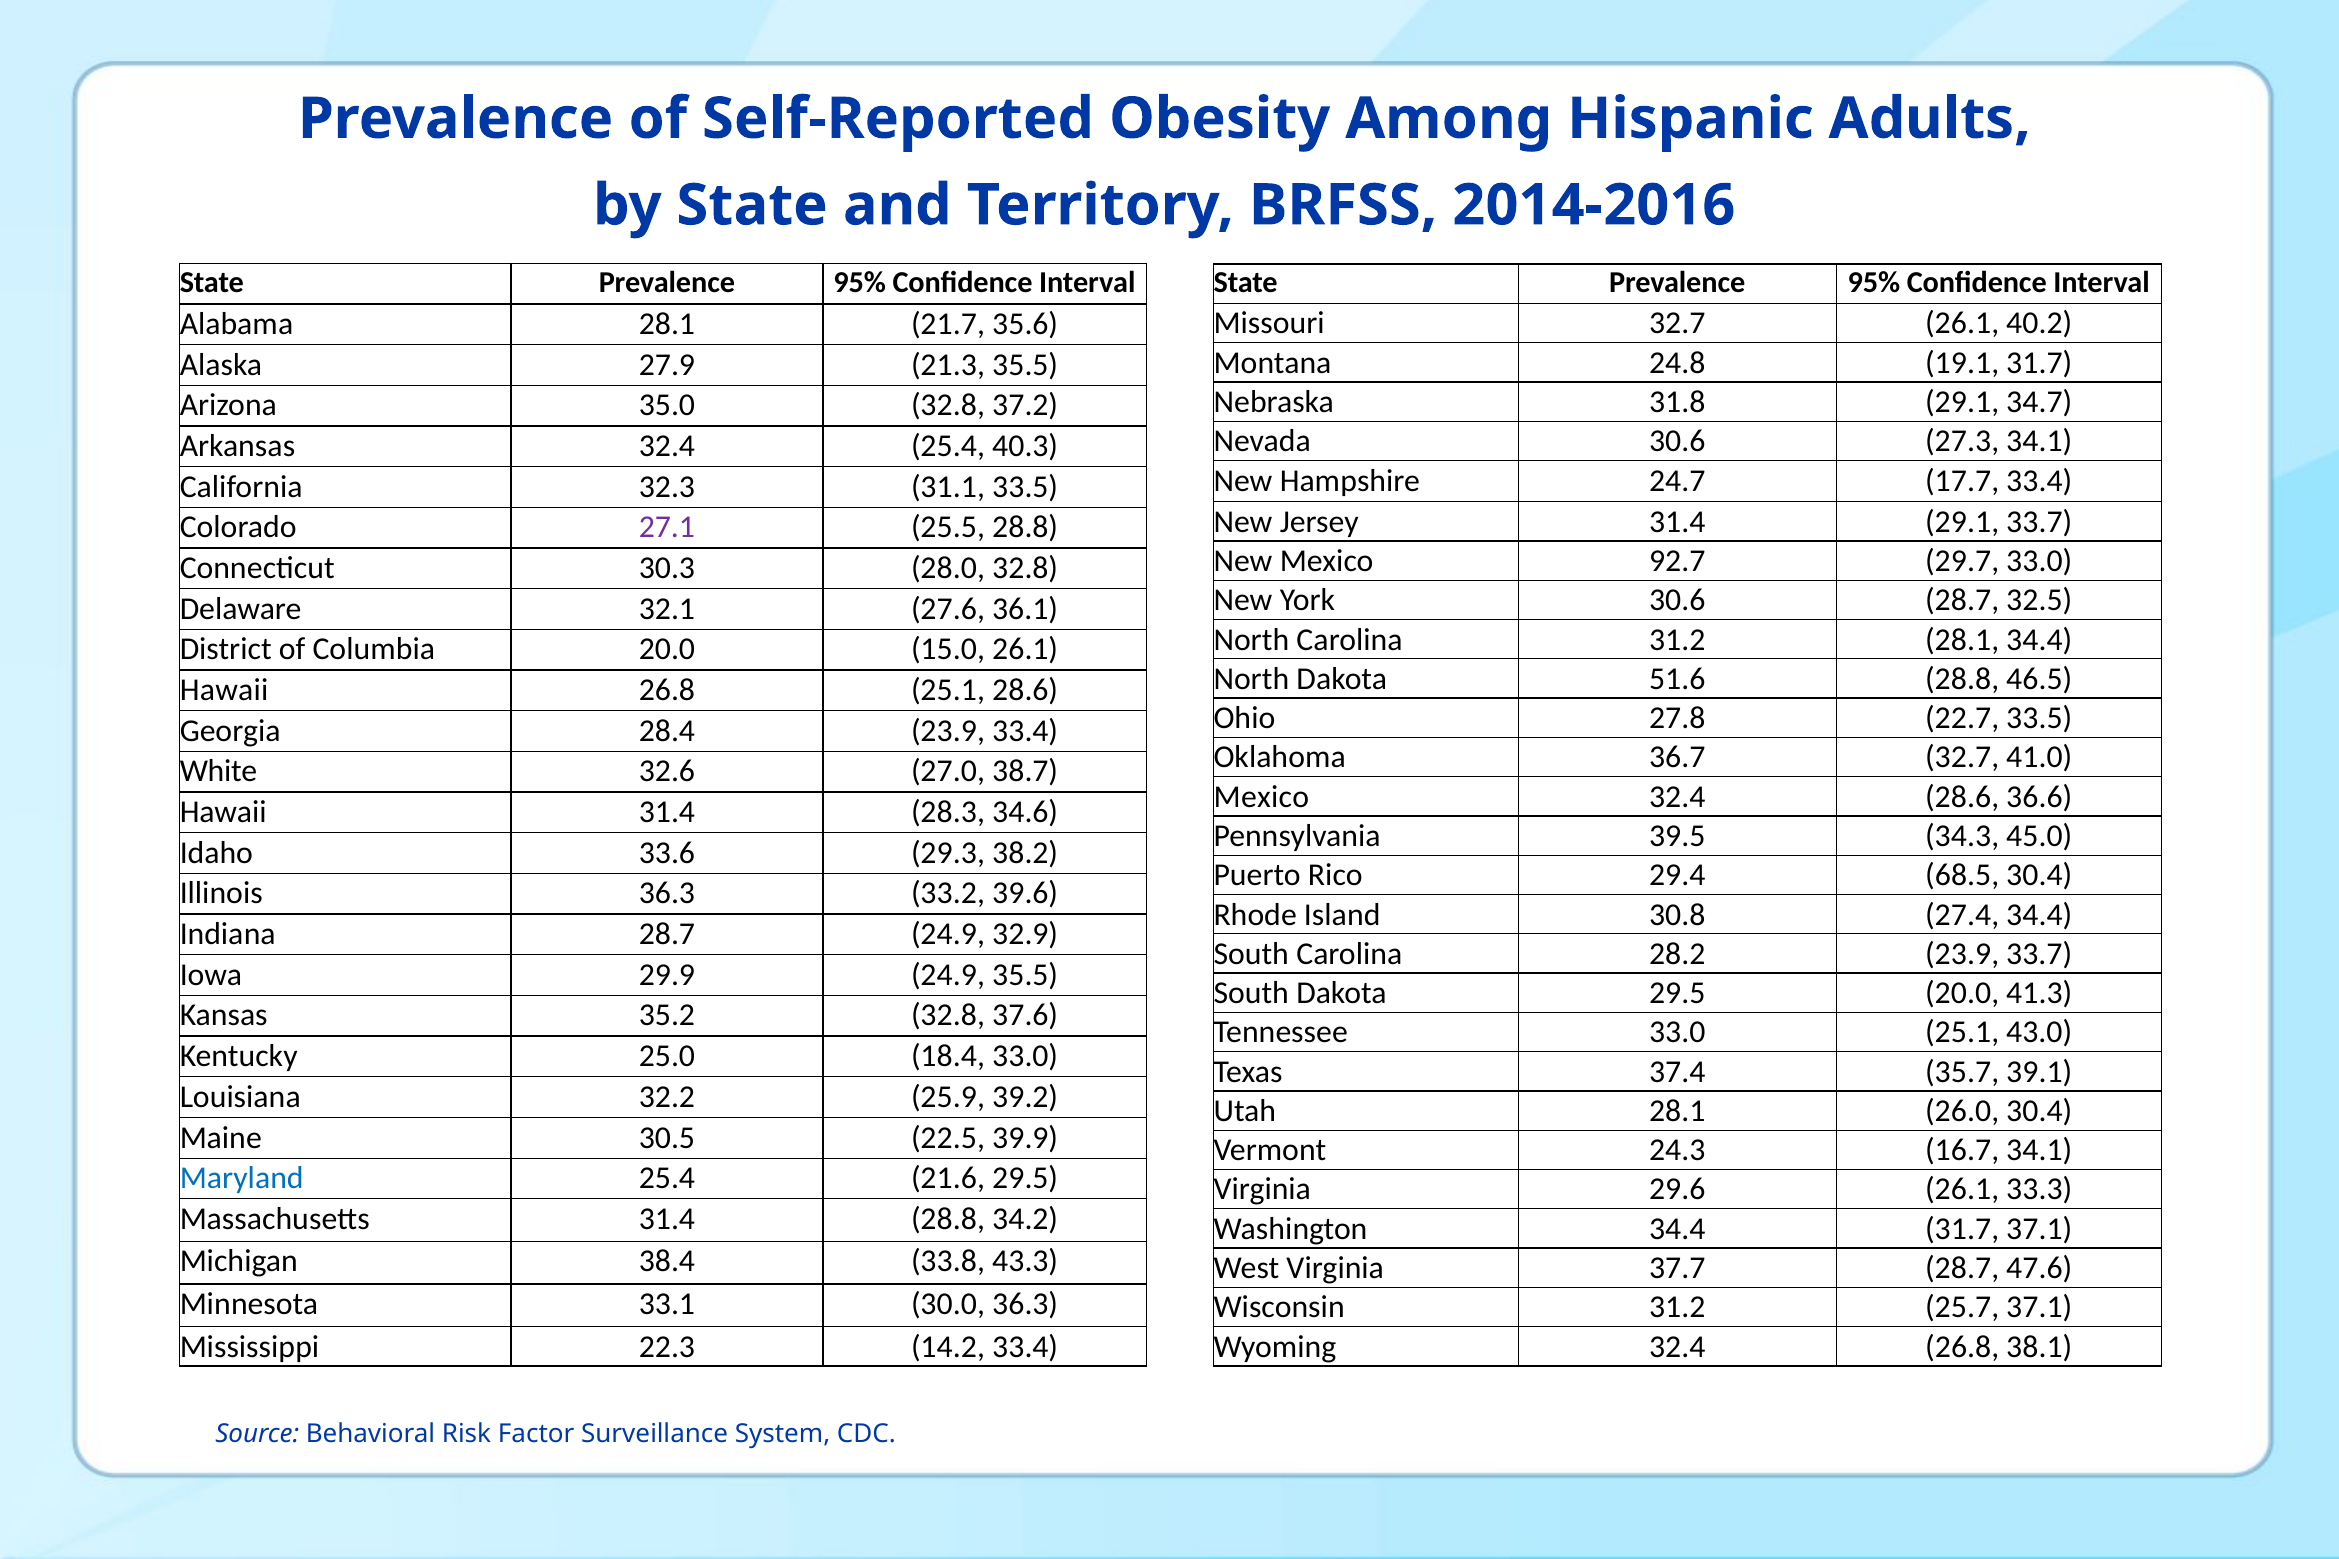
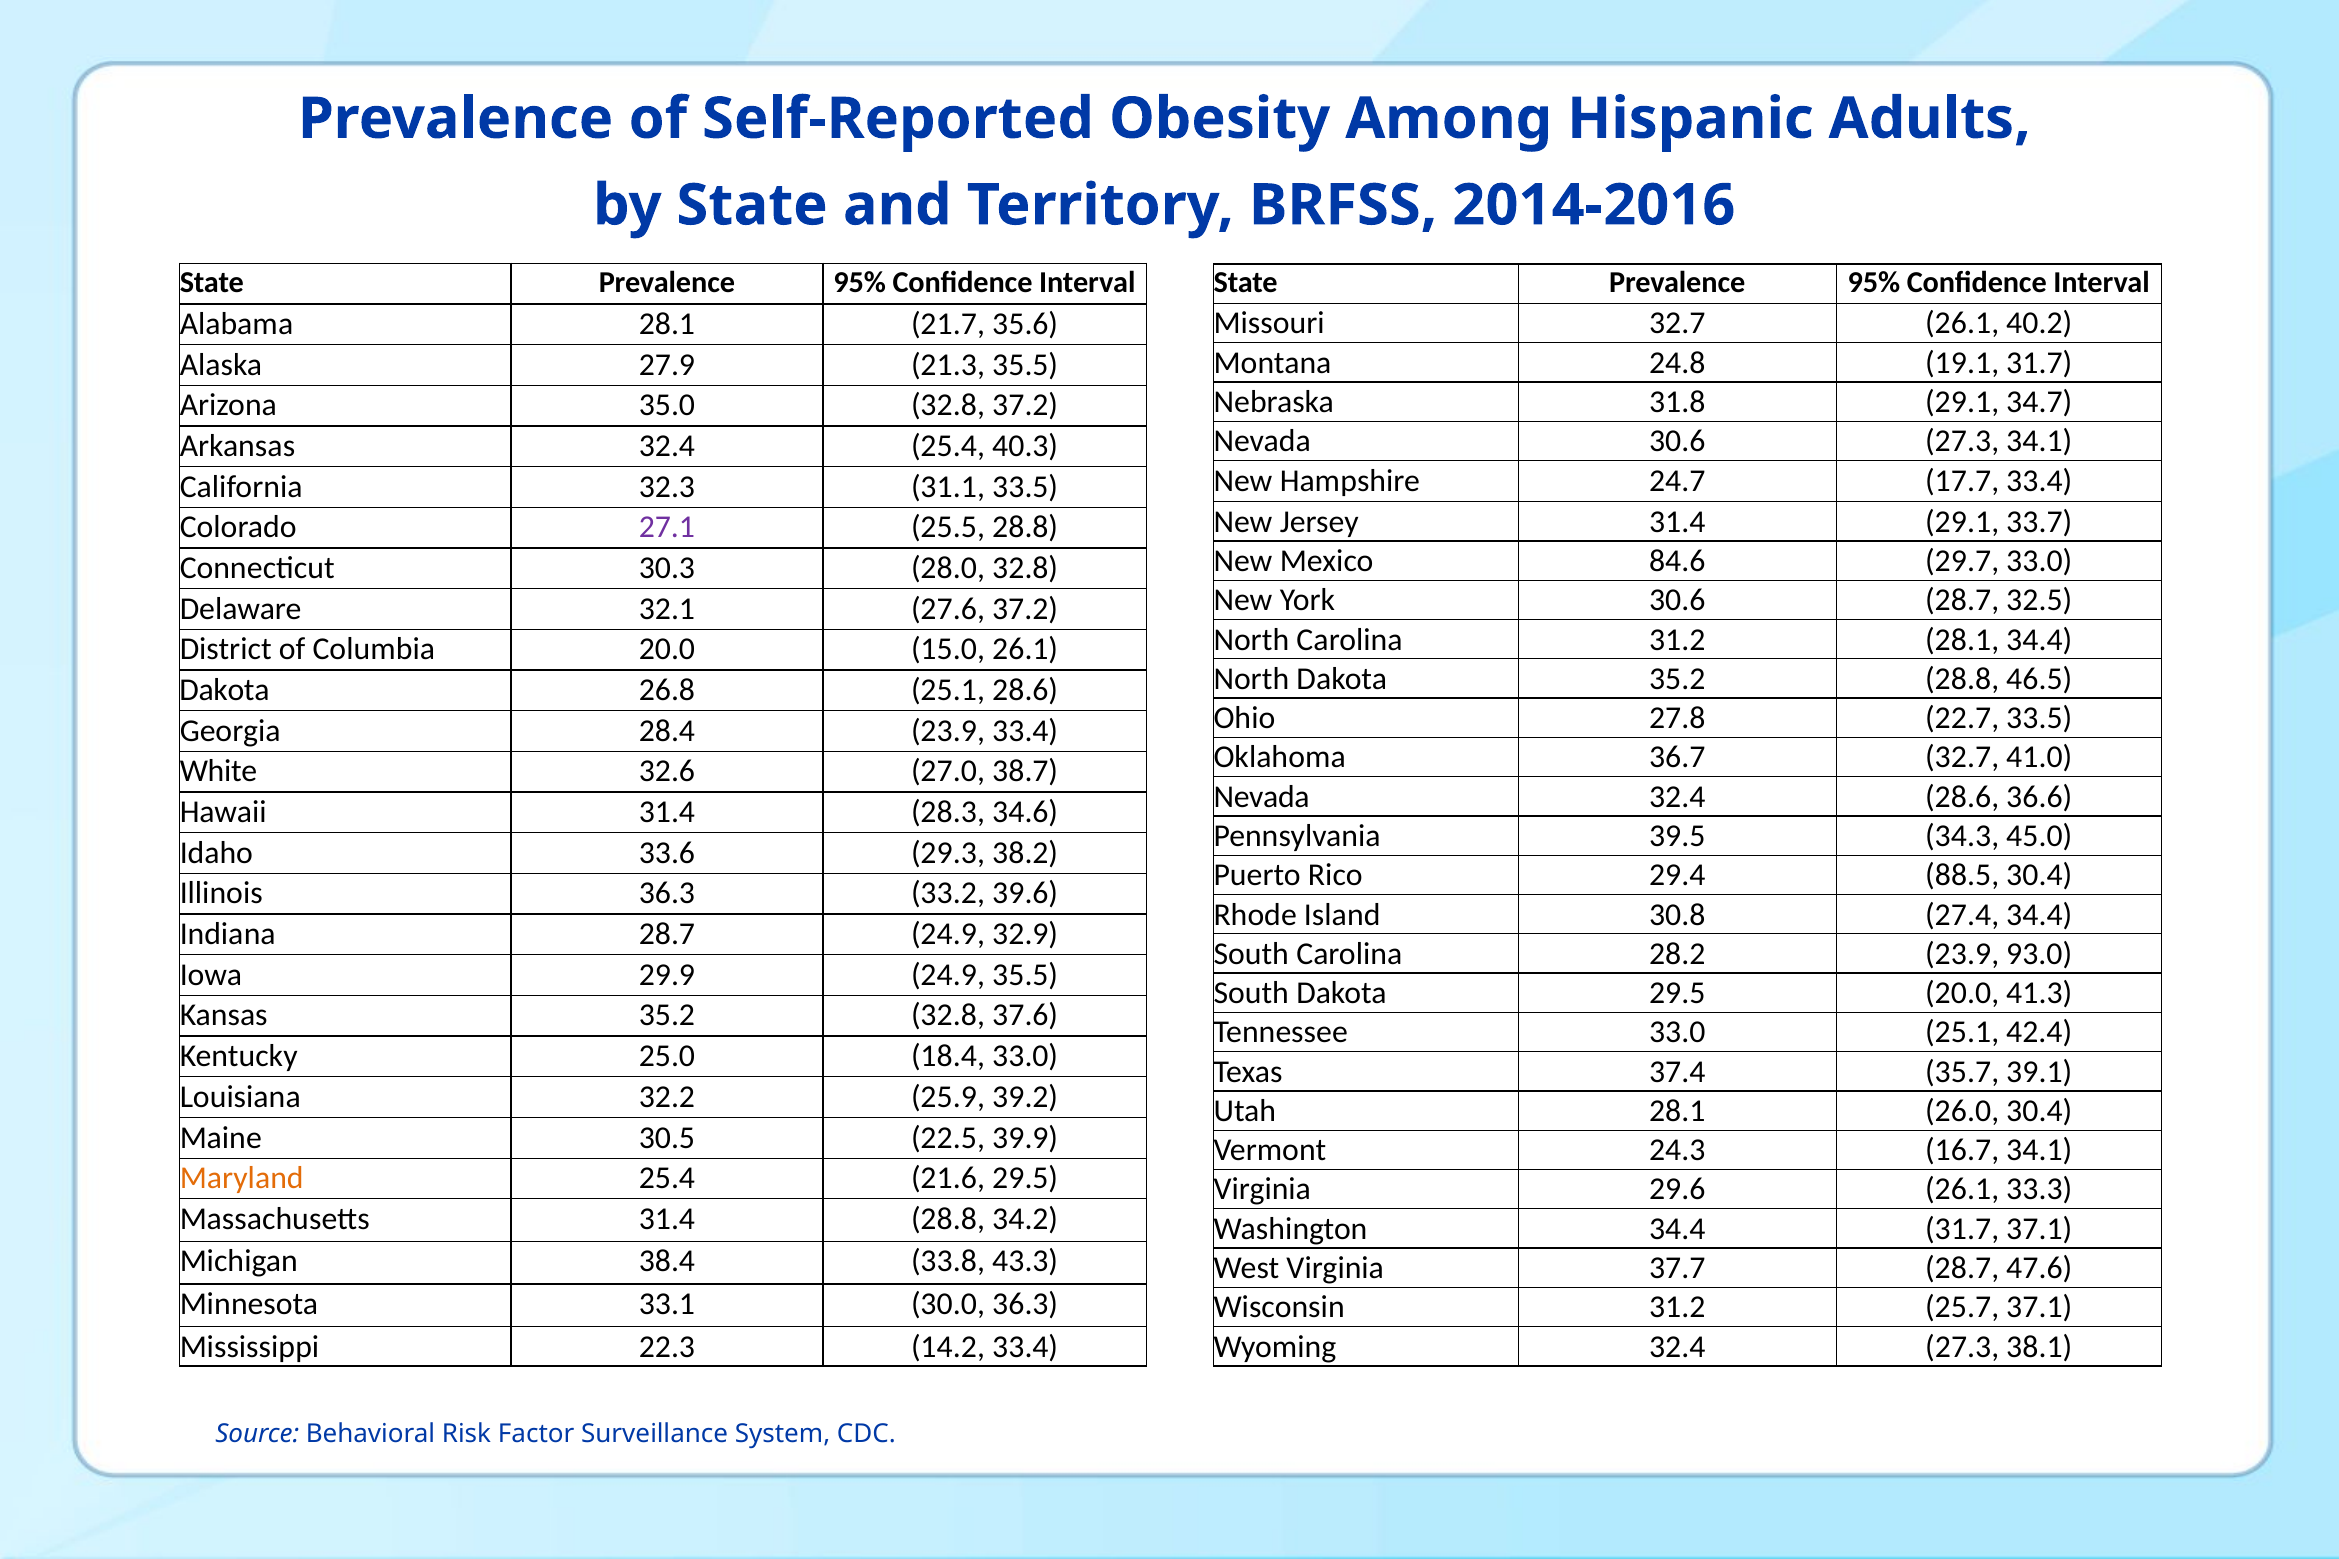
92.7: 92.7 -> 84.6 (1677, 561)
27.6 36.1: 36.1 -> 37.2 (1025, 609)
Dakota 51.6: 51.6 -> 35.2 (1677, 679)
Hawaii: Hawaii -> Dakota (224, 690)
Mexico: Mexico -> Nevada (1262, 797)
68.5: 68.5 -> 88.5 (1962, 875)
23.9 33.7: 33.7 -> 93.0 (2039, 954)
43.0: 43.0 -> 42.4 (2039, 1033)
Maryland colour: blue -> orange (242, 1178)
32.4 26.8: 26.8 -> 27.3 (1962, 1347)
